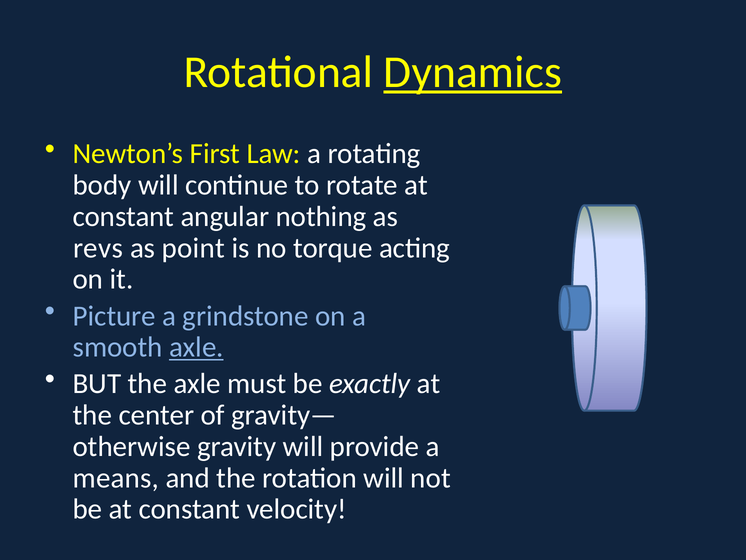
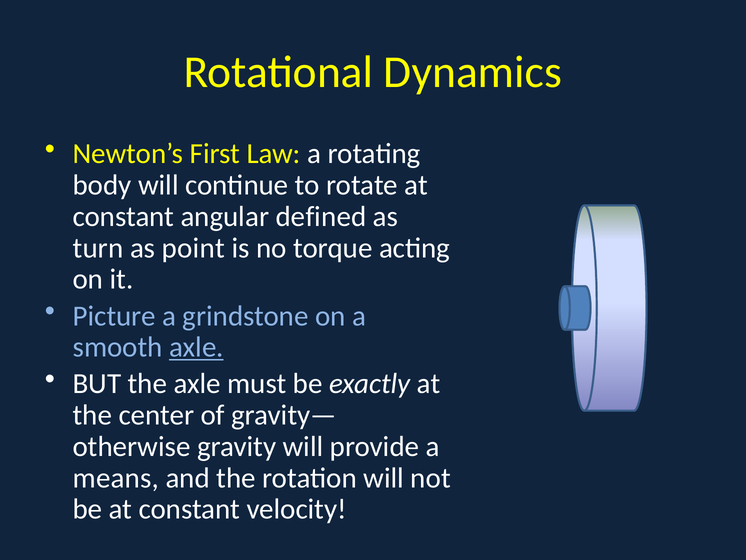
Dynamics underline: present -> none (473, 72)
nothing: nothing -> defined (321, 216)
revs: revs -> turn (98, 248)
